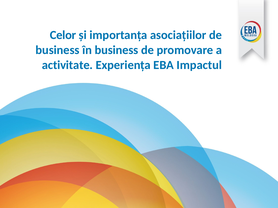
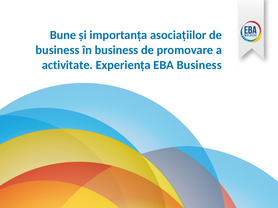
Celor: Celor -> Bune (63, 35)
EBA Impactul: Impactul -> Business (199, 65)
